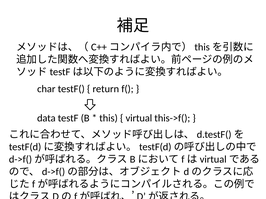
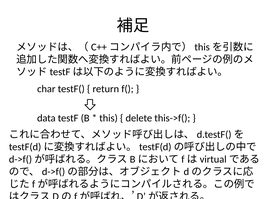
virtual: virtual -> delete (139, 118)
